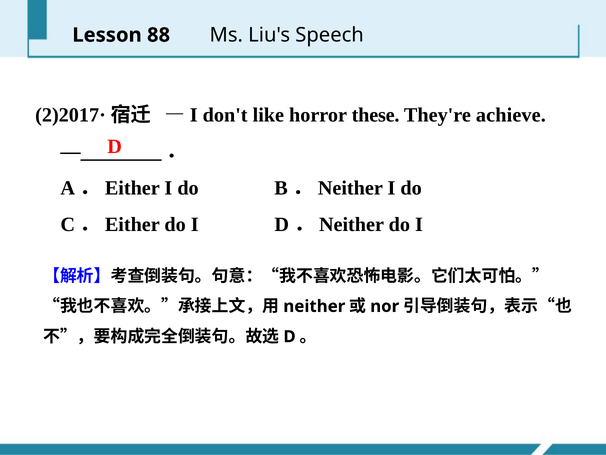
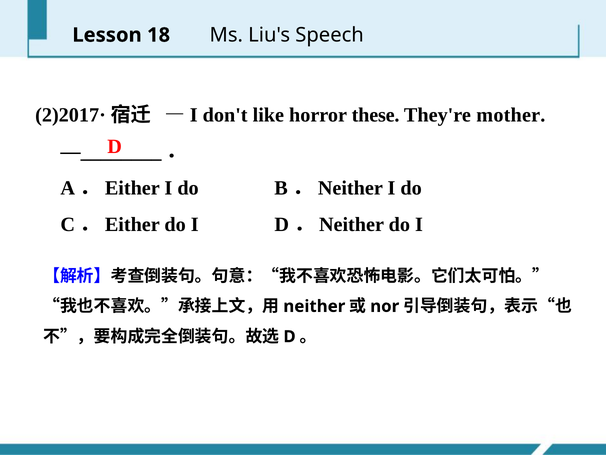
88: 88 -> 18 (159, 35)
achieve: achieve -> mother (511, 115)
